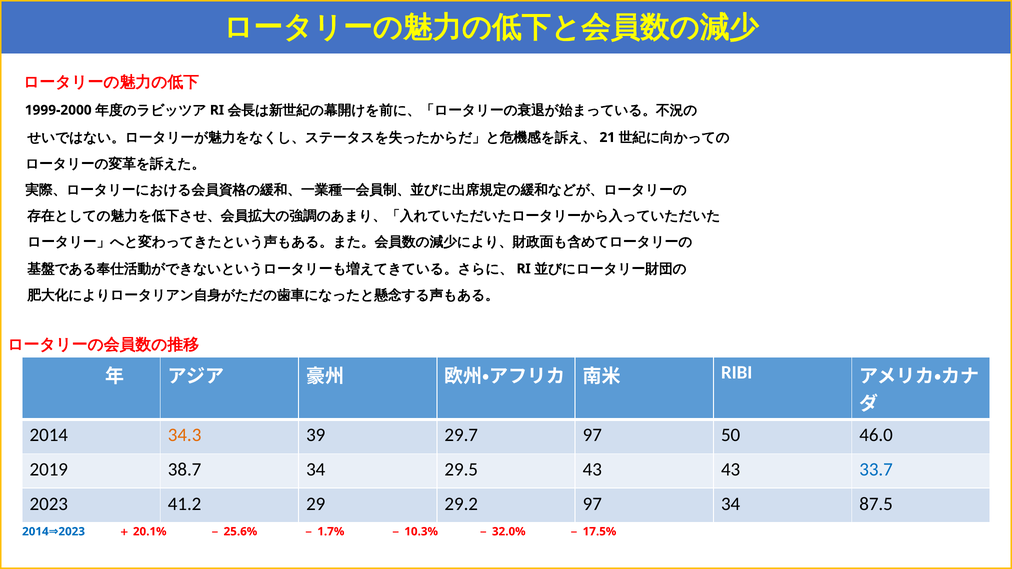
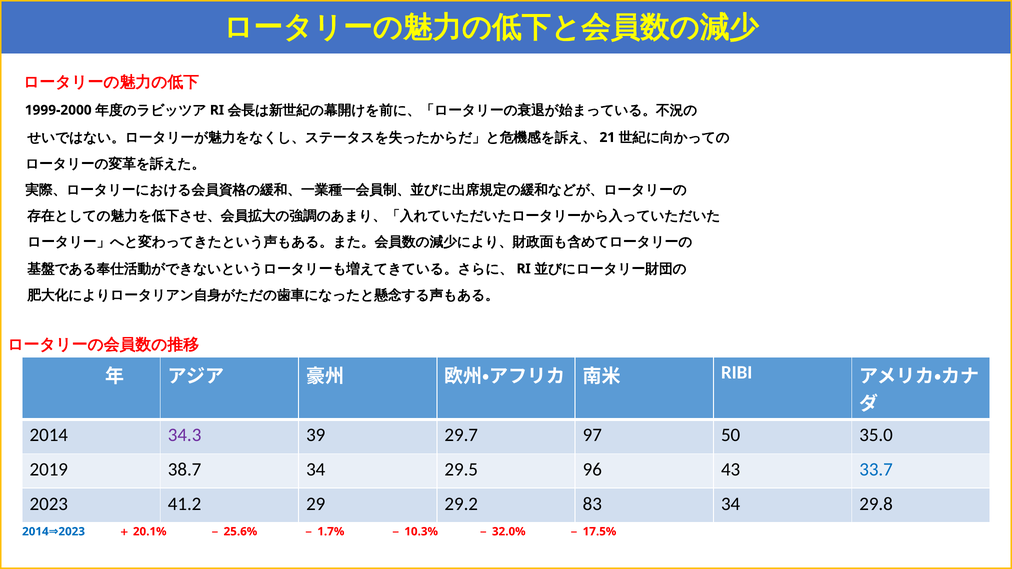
34.3 colour: orange -> purple (185, 435)
46.0: 46.0 -> 35.0 (876, 435)
29.5 43: 43 -> 96 (592, 470)
29.2 97: 97 -> 83 (592, 504)
87.5: 87.5 -> 29.8 (876, 504)
